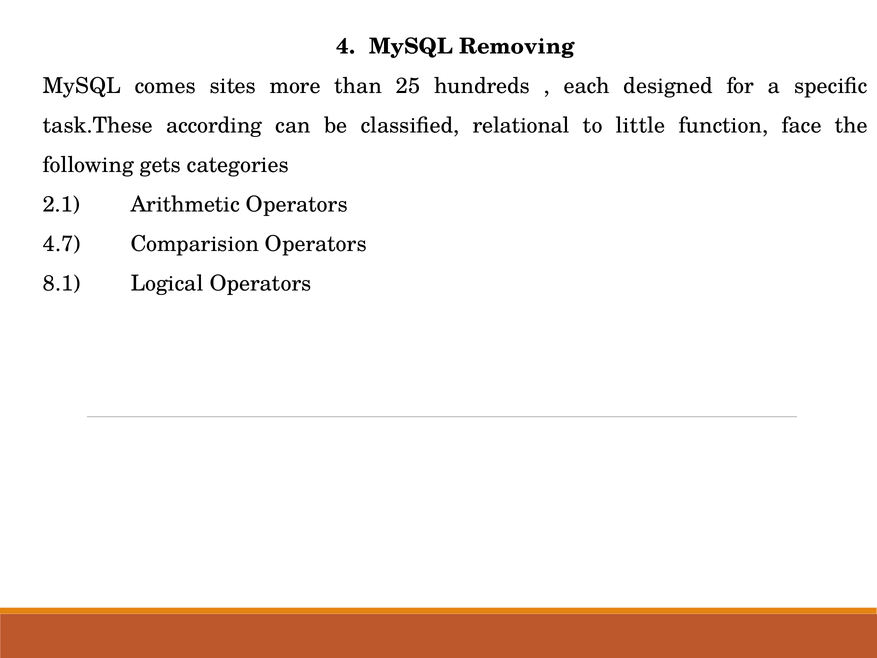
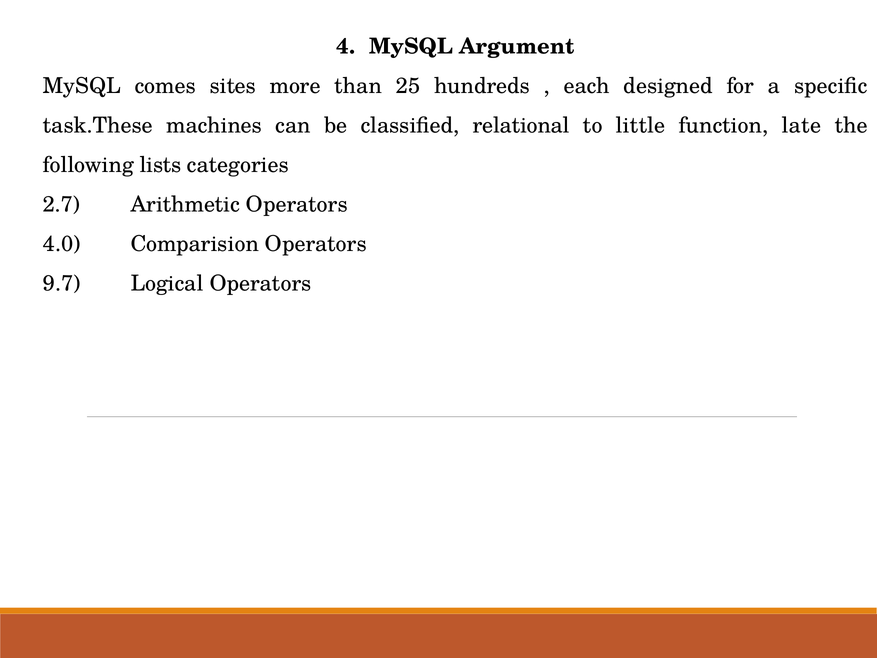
Removing: Removing -> Argument (517, 46)
according: according -> machines (214, 125)
face: face -> late (801, 125)
gets: gets -> lists (161, 165)
2.1: 2.1 -> 2.7 (61, 204)
4.7: 4.7 -> 4.0 (62, 244)
8.1: 8.1 -> 9.7 (62, 283)
